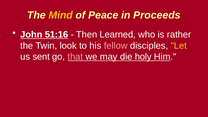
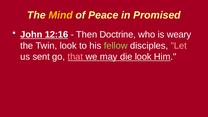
Proceeds: Proceeds -> Promised (157, 15)
51:16: 51:16 -> 12:16 (57, 35)
Learned: Learned -> Doctrine (118, 35)
rather: rather -> weary (179, 35)
fellow colour: pink -> light green (116, 46)
Let colour: yellow -> pink (179, 46)
die holy: holy -> look (143, 57)
